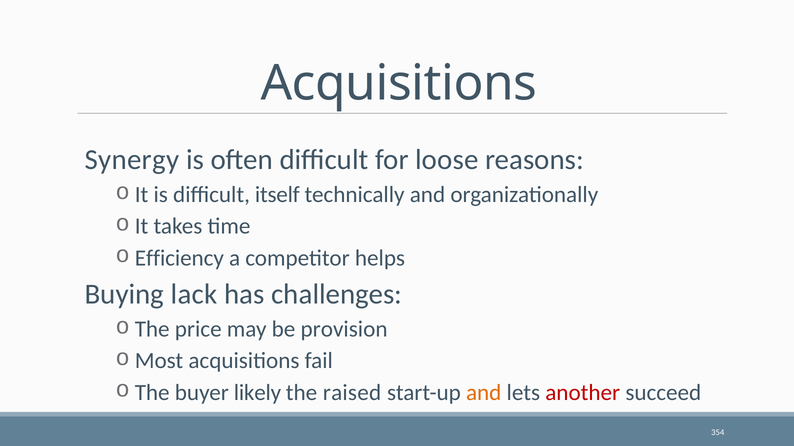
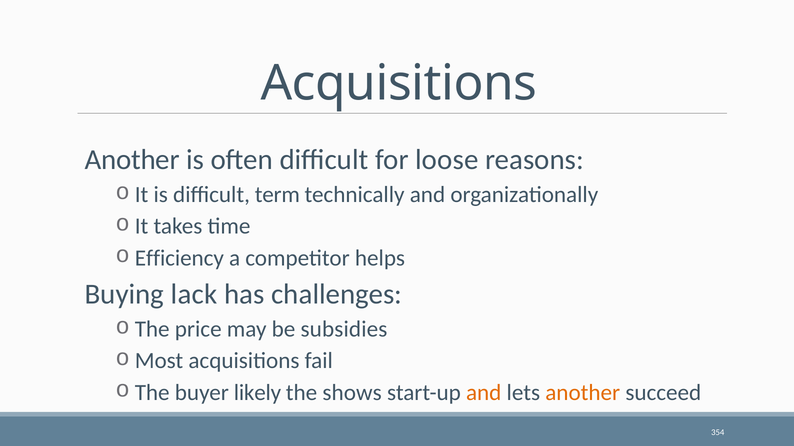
Synergy: Synergy -> Another (132, 160)
itself: itself -> term (277, 195)
provision: provision -> subsidies (344, 330)
raised: raised -> shows (352, 393)
another colour: red -> orange (583, 393)
